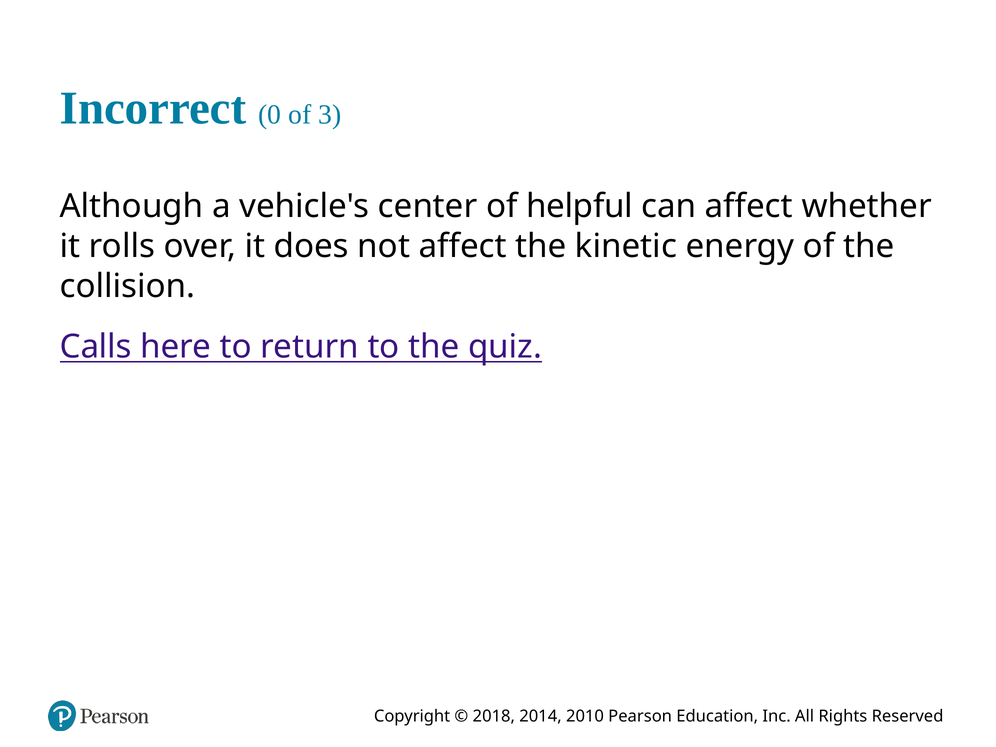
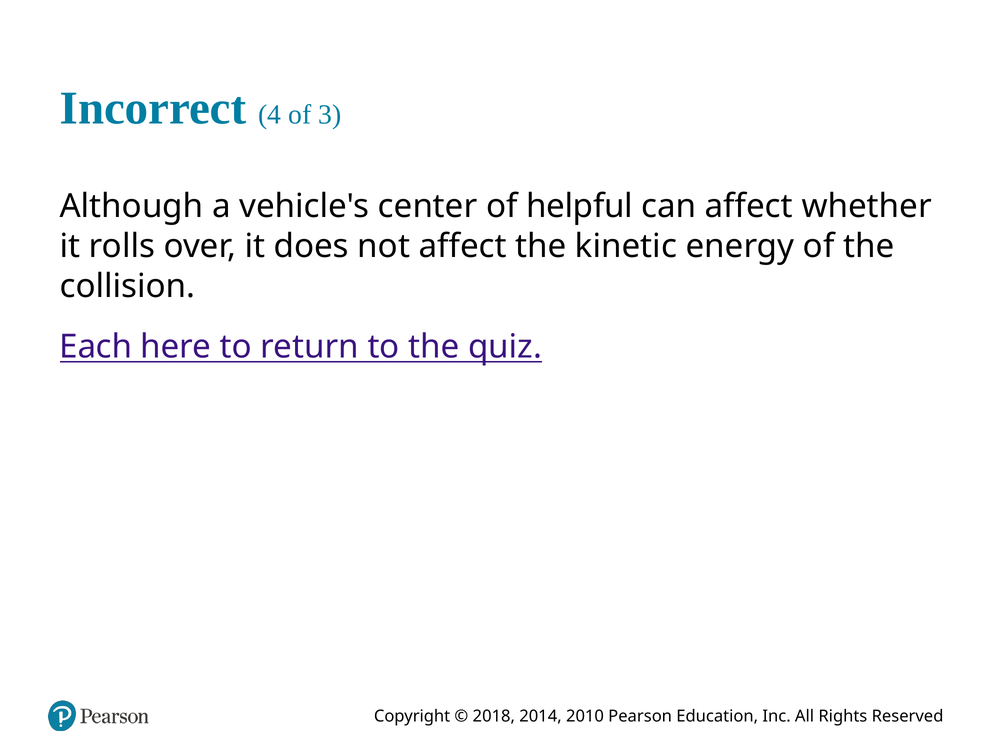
0: 0 -> 4 (270, 114)
Calls: Calls -> Each (96, 347)
